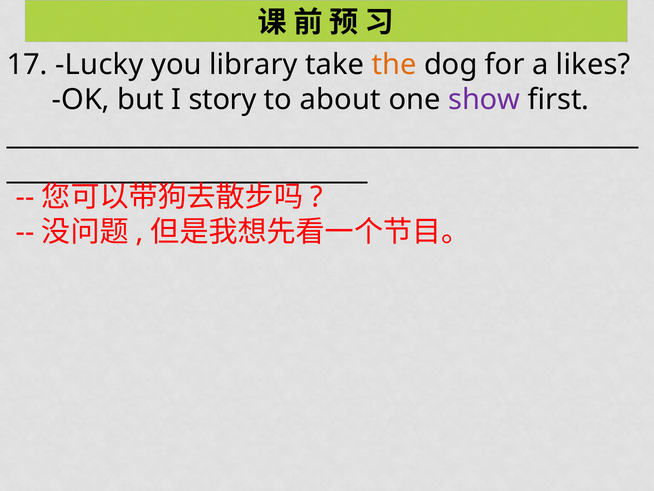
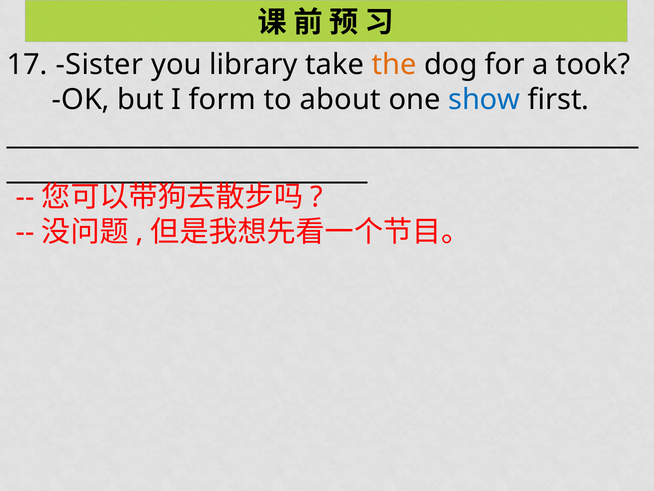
Lucky: Lucky -> Sister (99, 65)
likes: likes -> took (593, 65)
story: story -> form (222, 100)
show colour: purple -> blue (484, 100)
